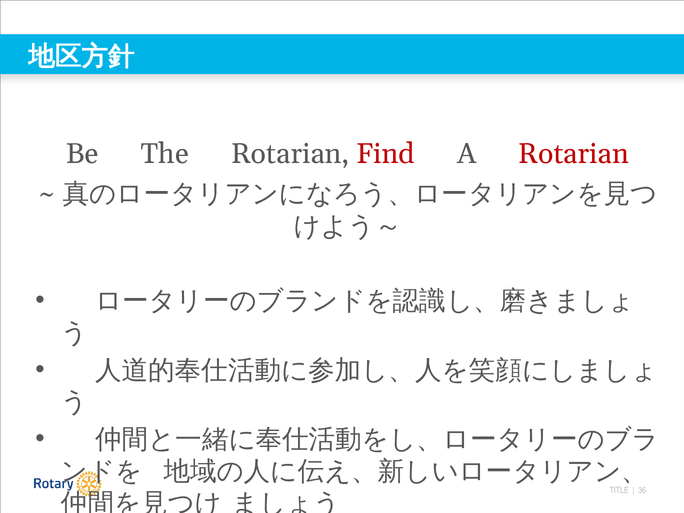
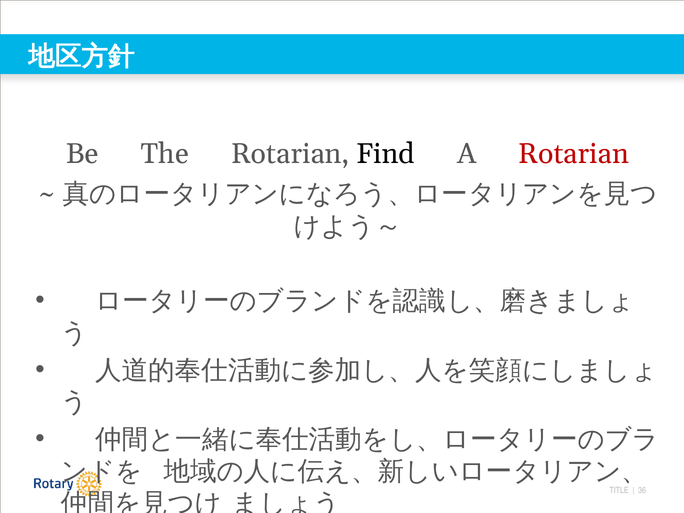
Find colour: red -> black (385, 154)
